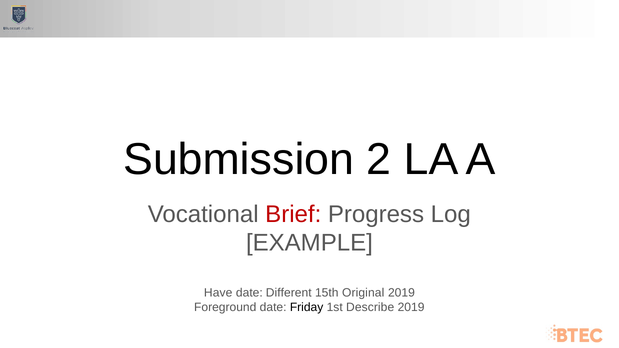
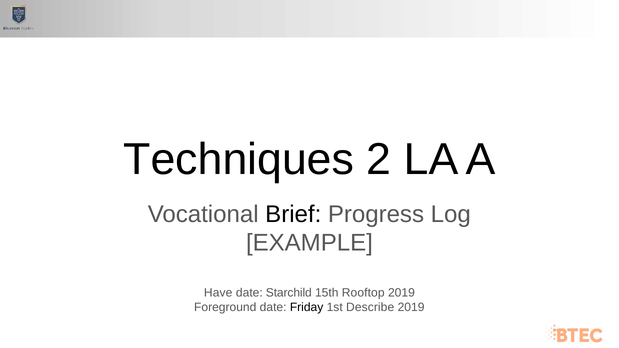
Submission: Submission -> Techniques (239, 159)
Brief colour: red -> black (293, 214)
Different: Different -> Starchild (289, 293)
Original: Original -> Rooftop (363, 293)
